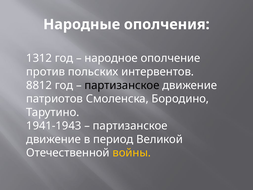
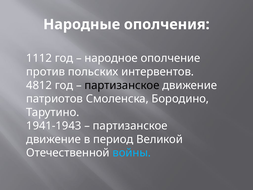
1312: 1312 -> 1112 (39, 58)
8812: 8812 -> 4812 (39, 85)
войны colour: yellow -> light blue (132, 153)
